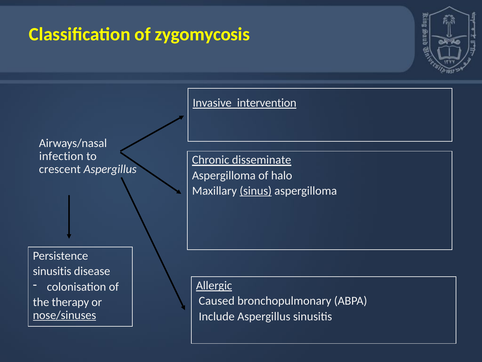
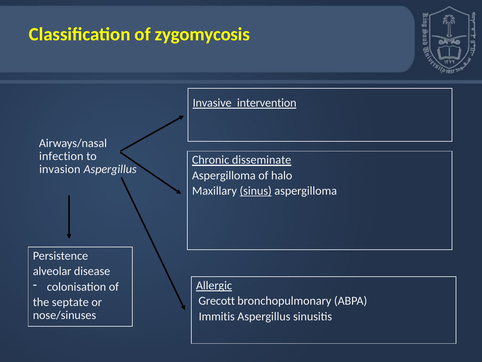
crescent: crescent -> invasion (60, 169)
sinusitis: sinusitis -> alveolar (52, 271)
Caused: Caused -> Grecott (217, 301)
therapy: therapy -> septate (70, 302)
nose/sinuses underline: present -> none (65, 315)
Include: Include -> Immitis (217, 316)
